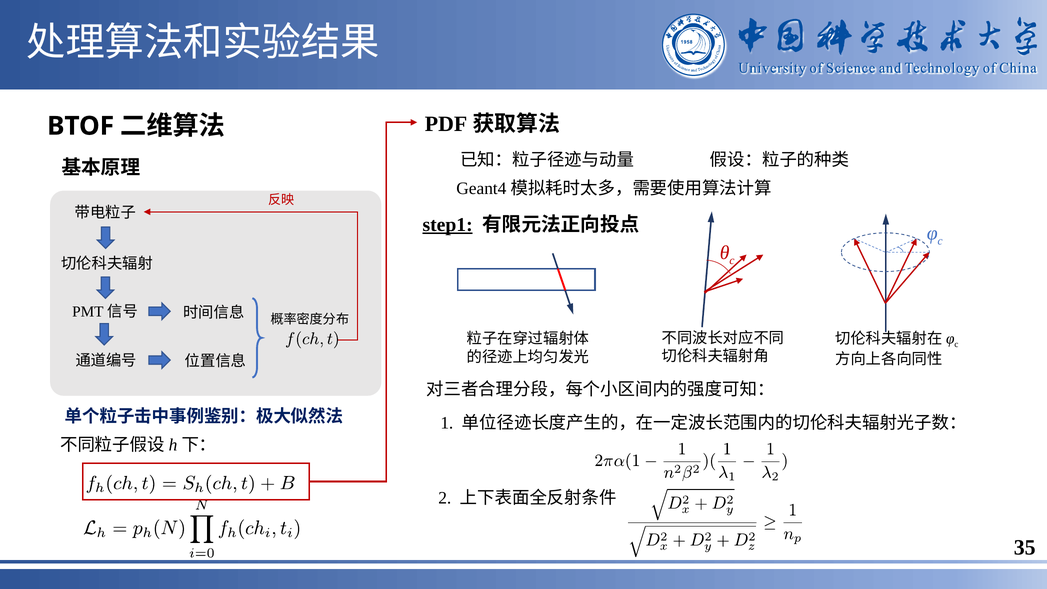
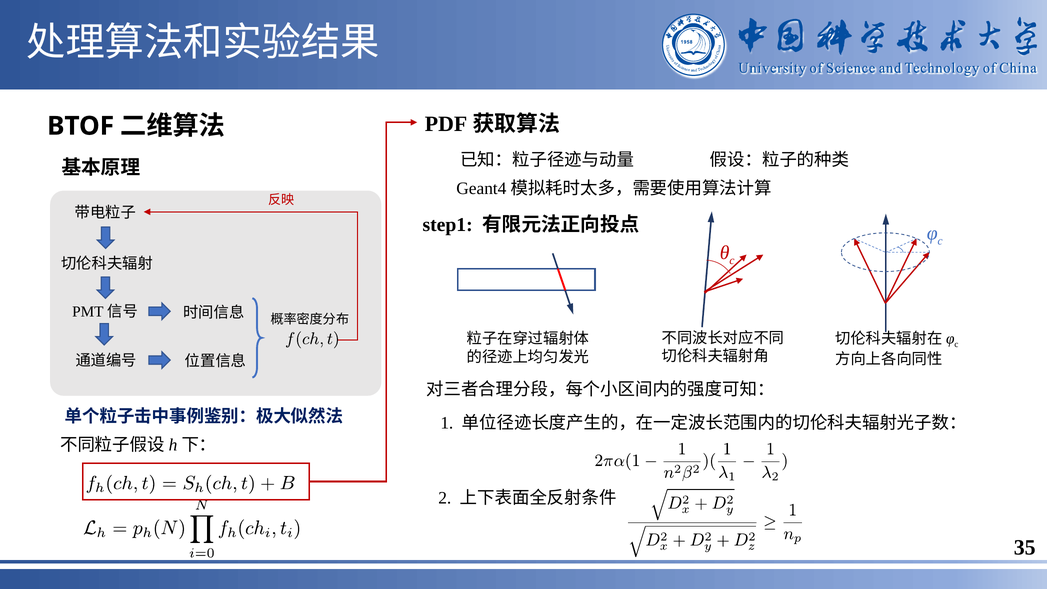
step1 underline: present -> none (448, 225)
